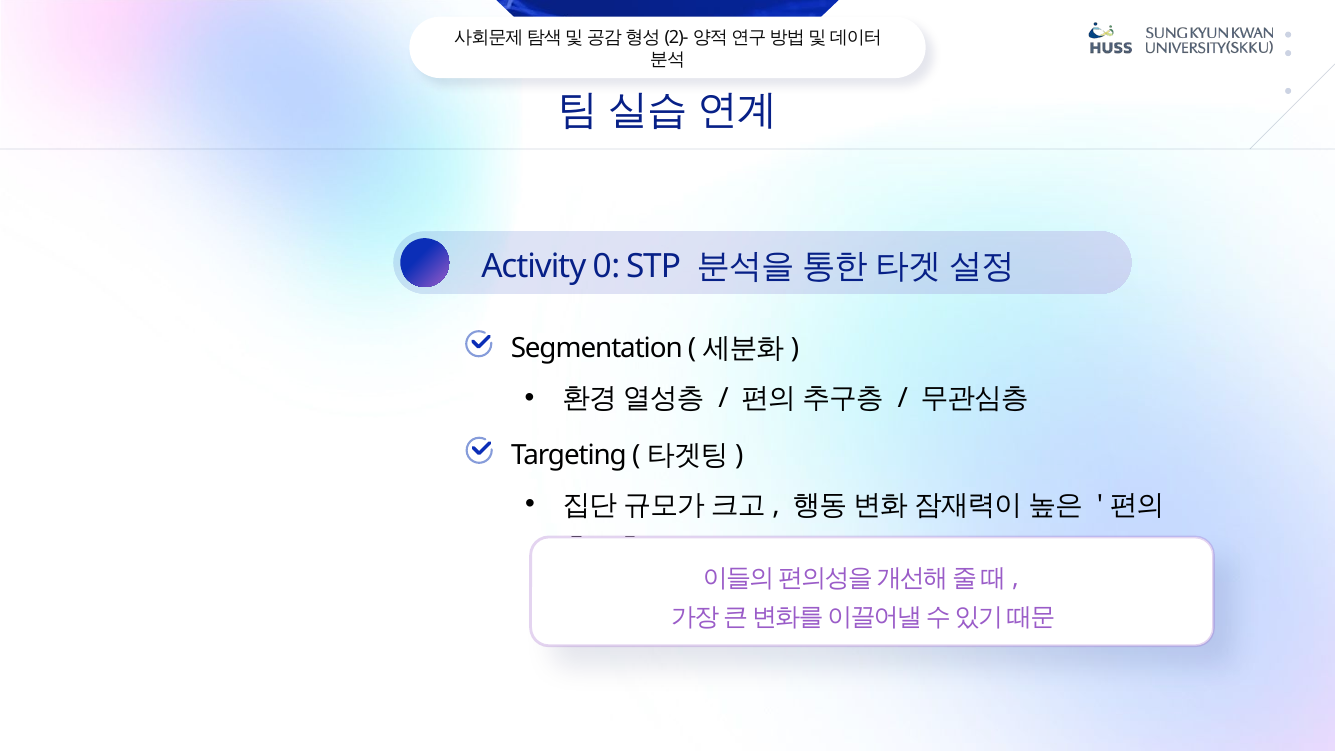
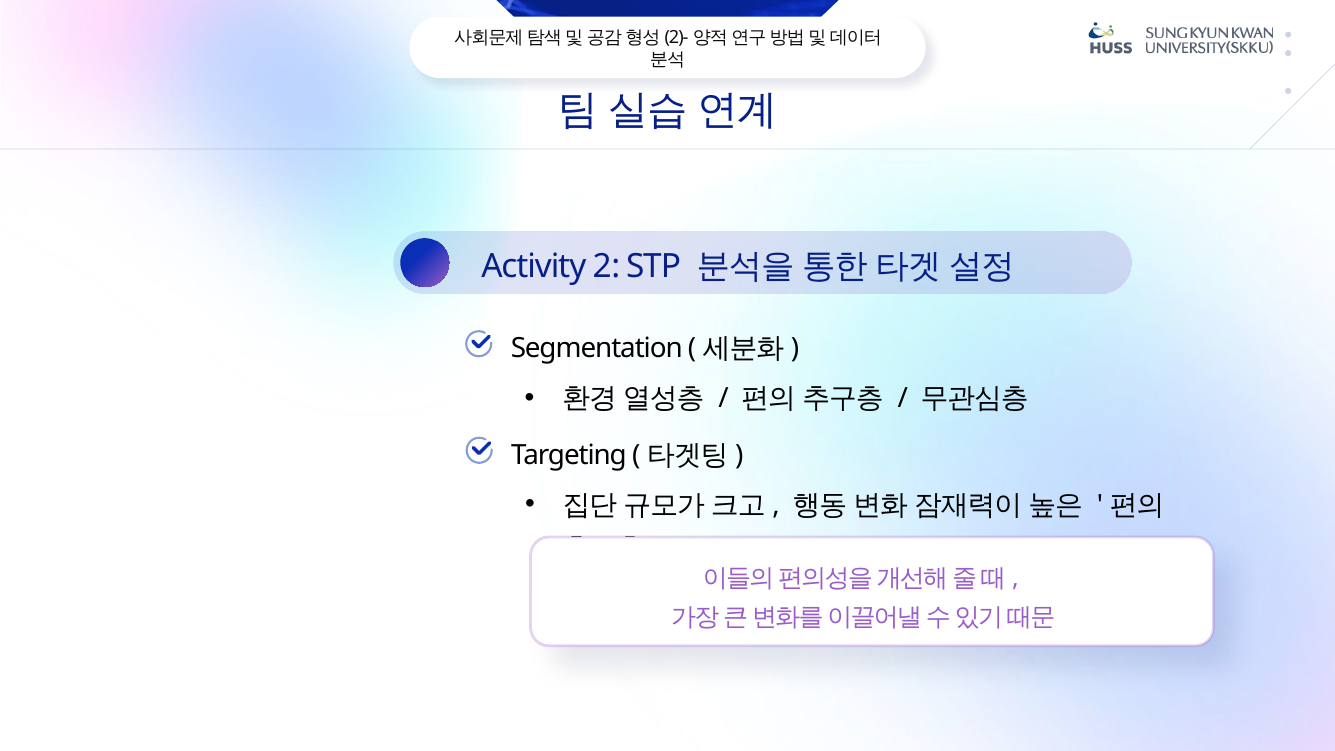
0: 0 -> 2 (606, 267)
